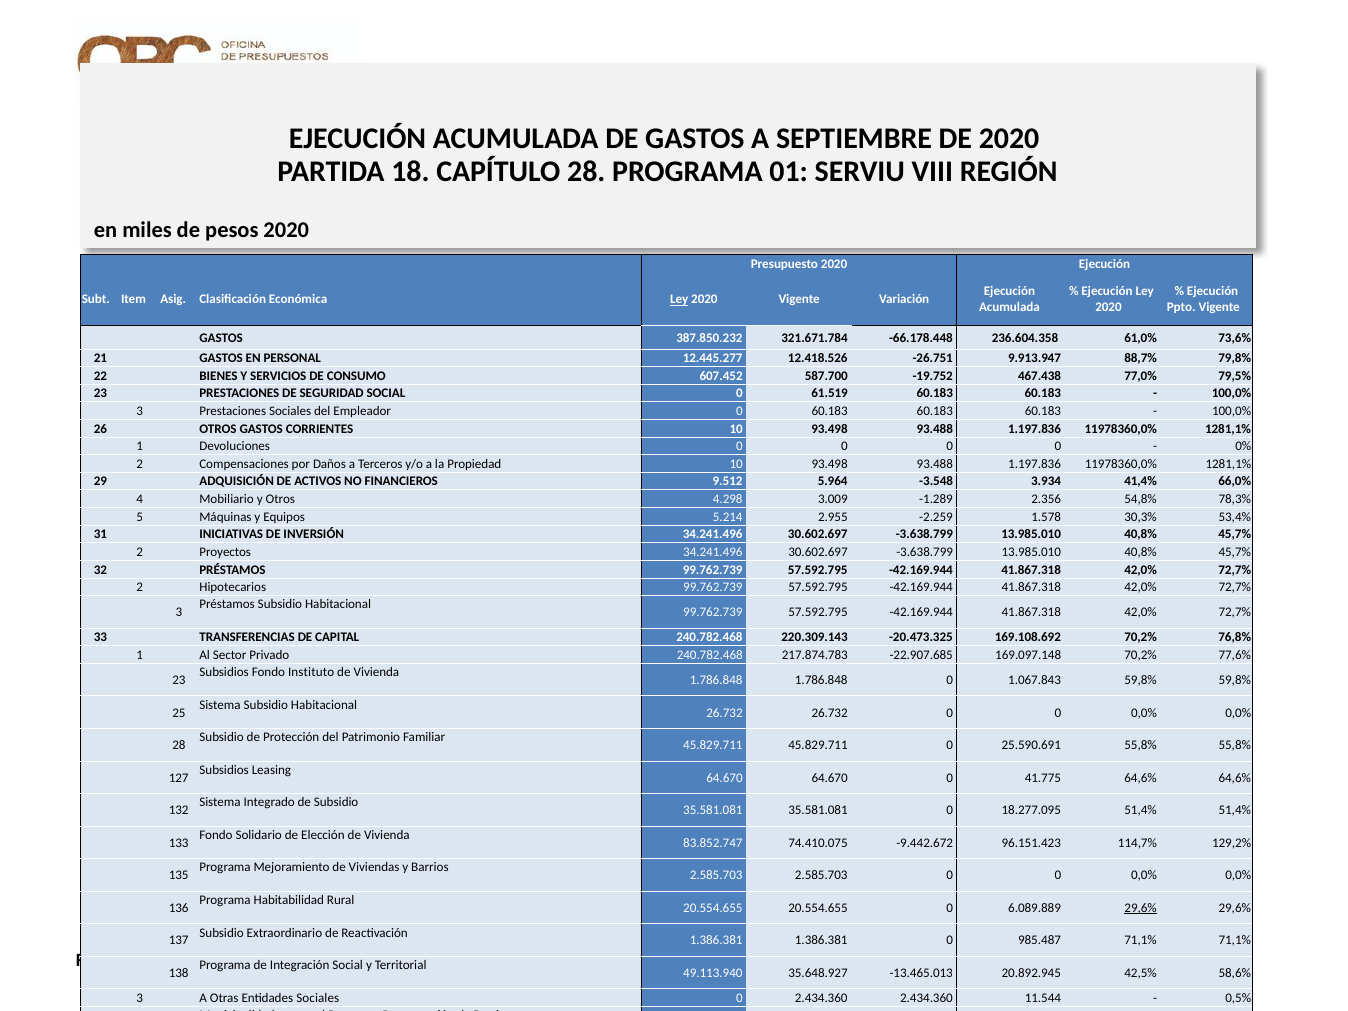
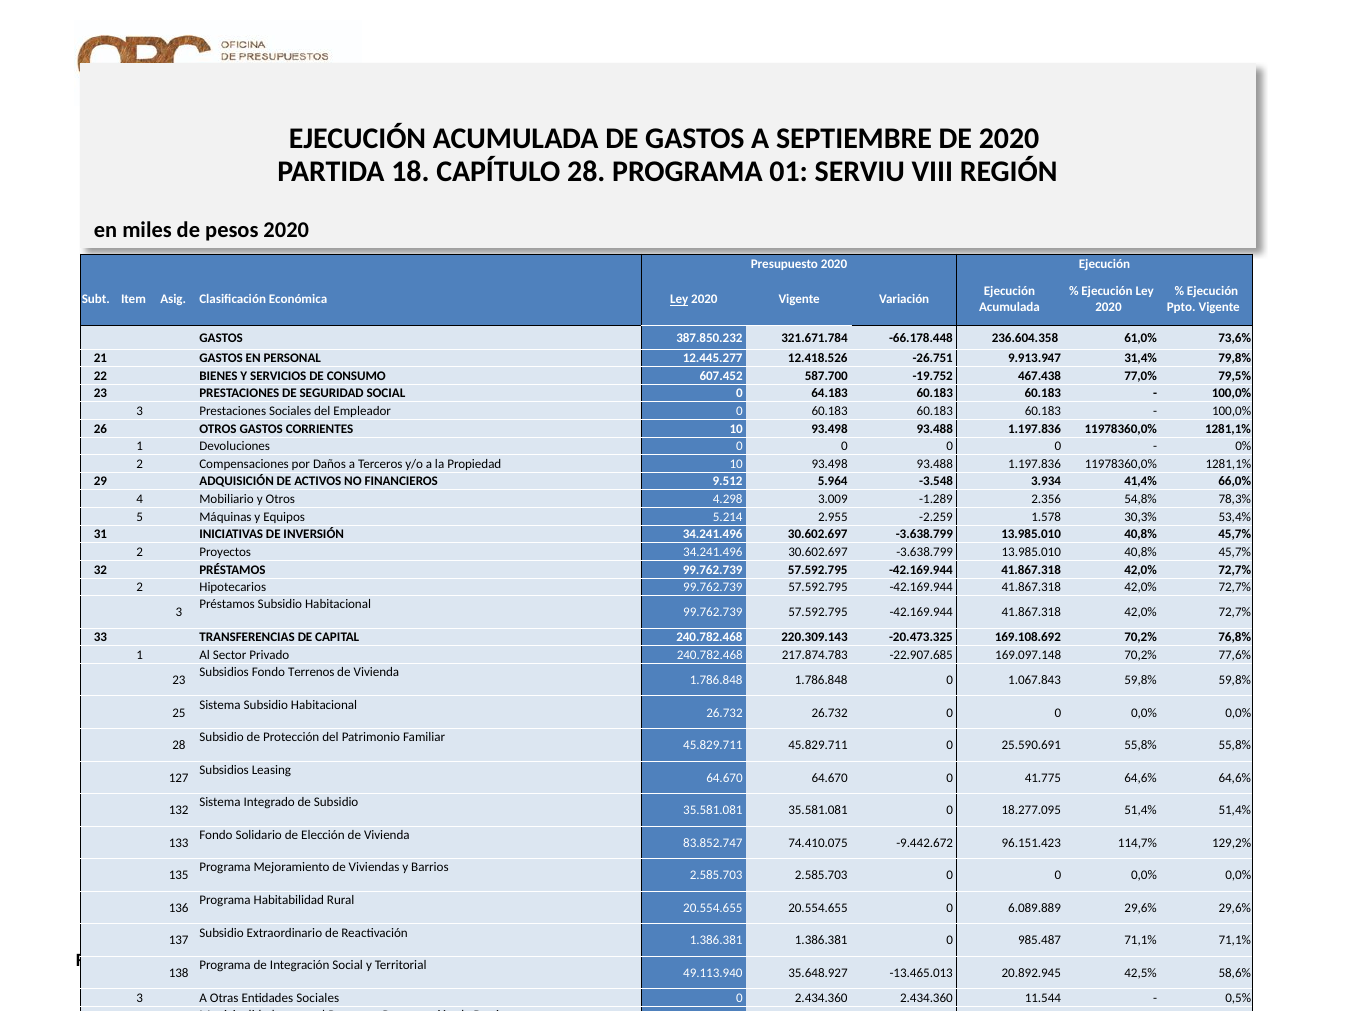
88,7%: 88,7% -> 31,4% (1141, 358)
61.519: 61.519 -> 64.183 (830, 394)
Instituto: Instituto -> Terrenos (311, 672)
29,6% underline: present -> none (1141, 908)
